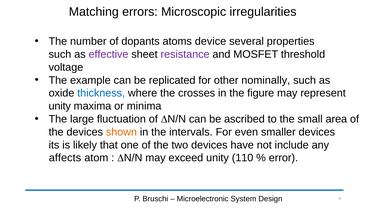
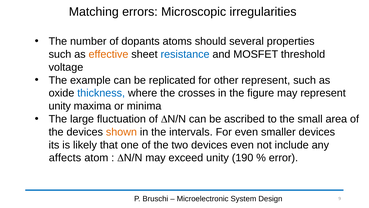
device: device -> should (211, 41)
effective colour: purple -> orange (108, 54)
resistance colour: purple -> blue (185, 54)
other nominally: nominally -> represent (266, 80)
devices have: have -> even (242, 145)
110: 110 -> 190 (243, 158)
